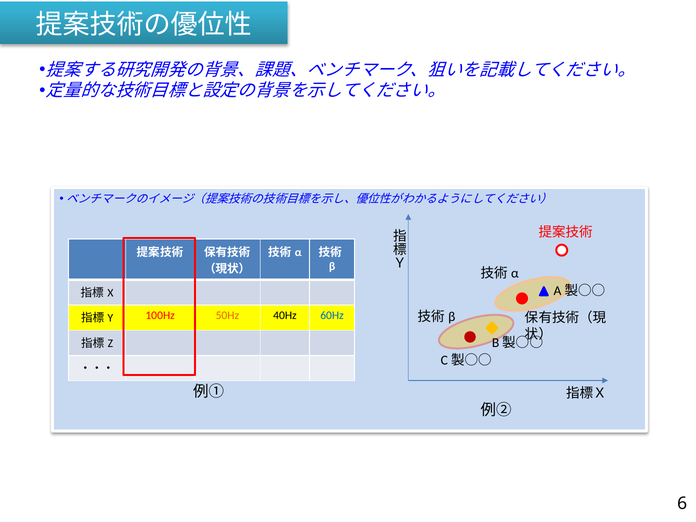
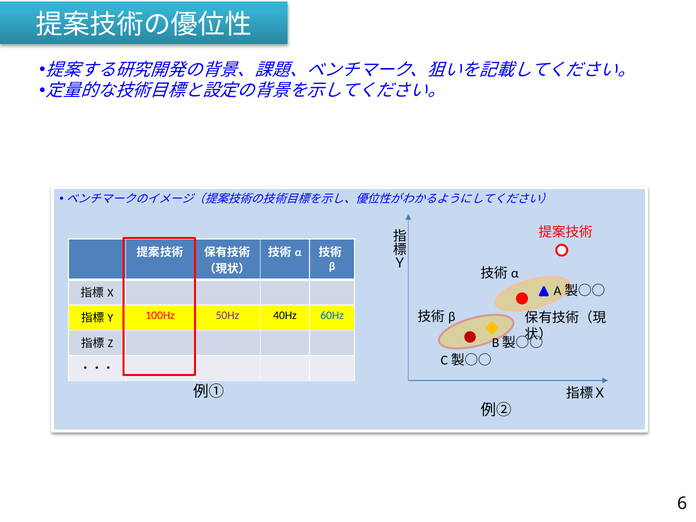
50Hz colour: orange -> purple (227, 316)
